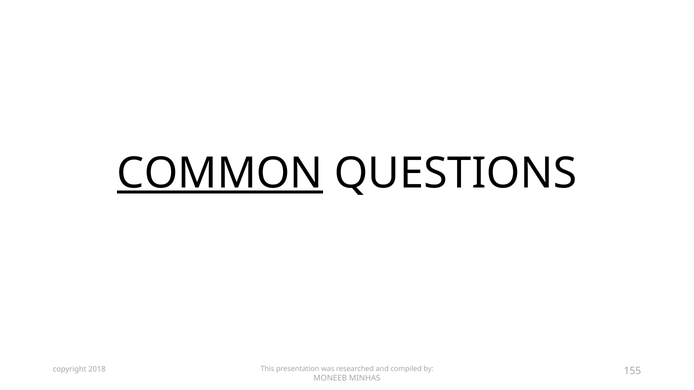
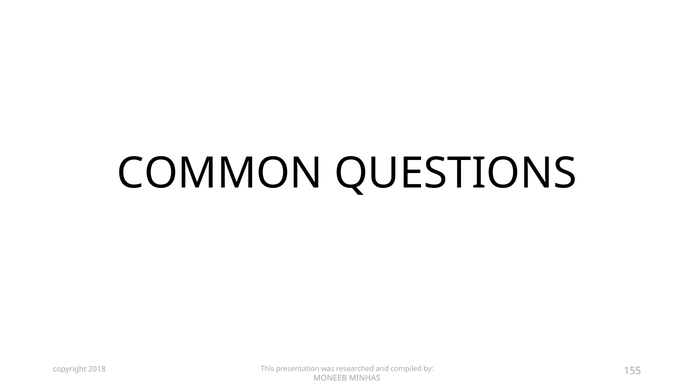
COMMON underline: present -> none (220, 173)
